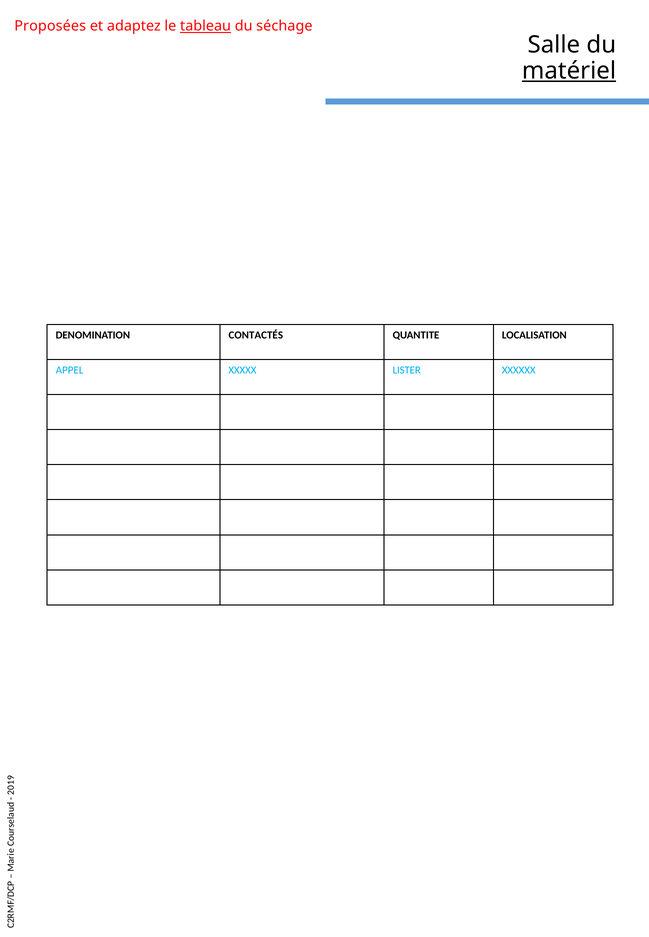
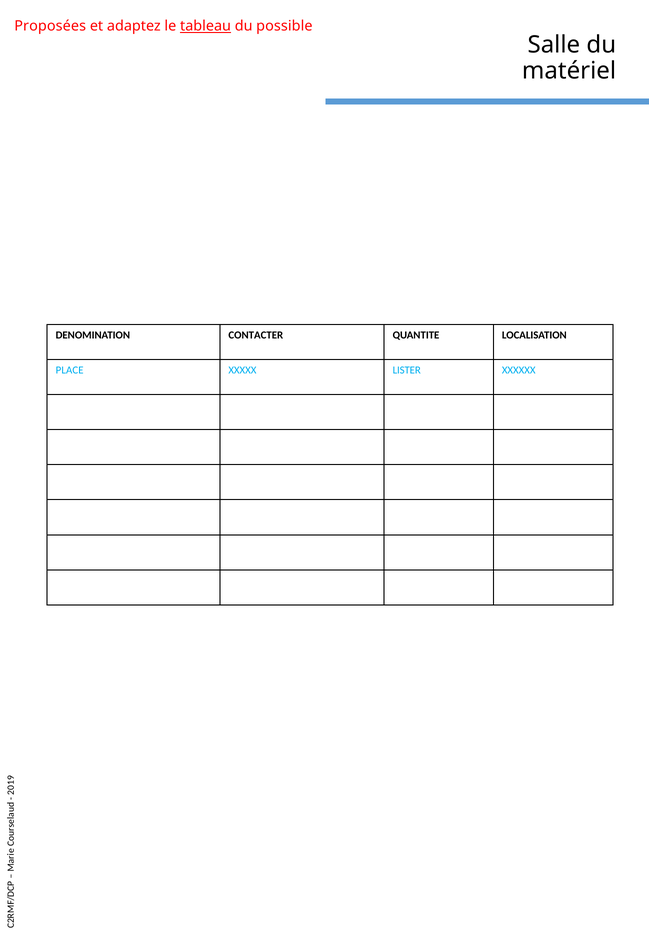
séchage: séchage -> possible (284, 26)
matériel underline: present -> none (569, 71)
CONTACTÉS: CONTACTÉS -> CONTACTER (256, 336)
APPEL: APPEL -> PLACE (70, 371)
